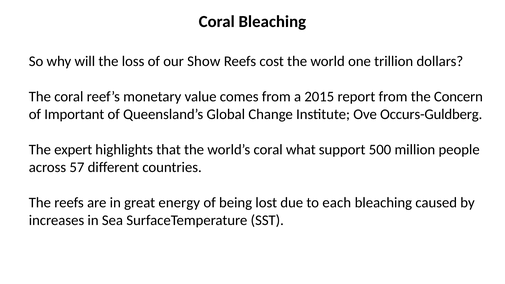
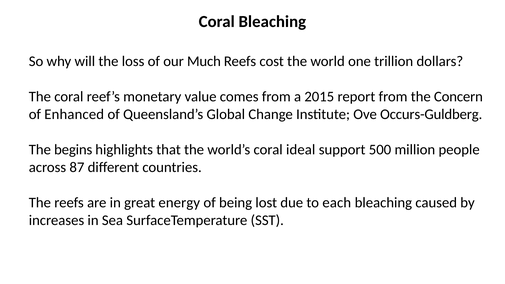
Show: Show -> Much (204, 61)
Important: Important -> Enhanced (74, 114)
expert: expert -> begins (73, 150)
what: what -> ideal (301, 150)
57: 57 -> 87 (77, 167)
